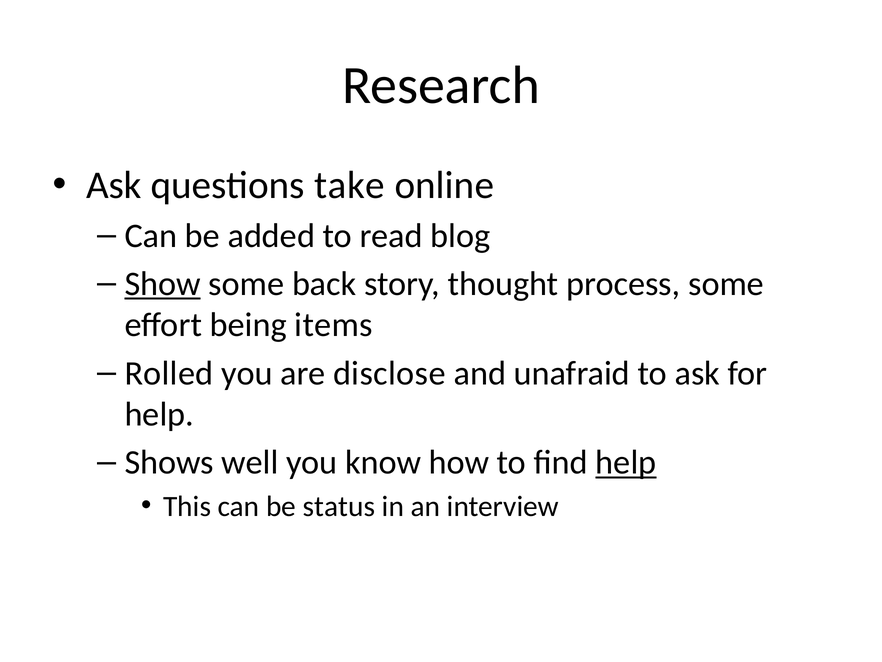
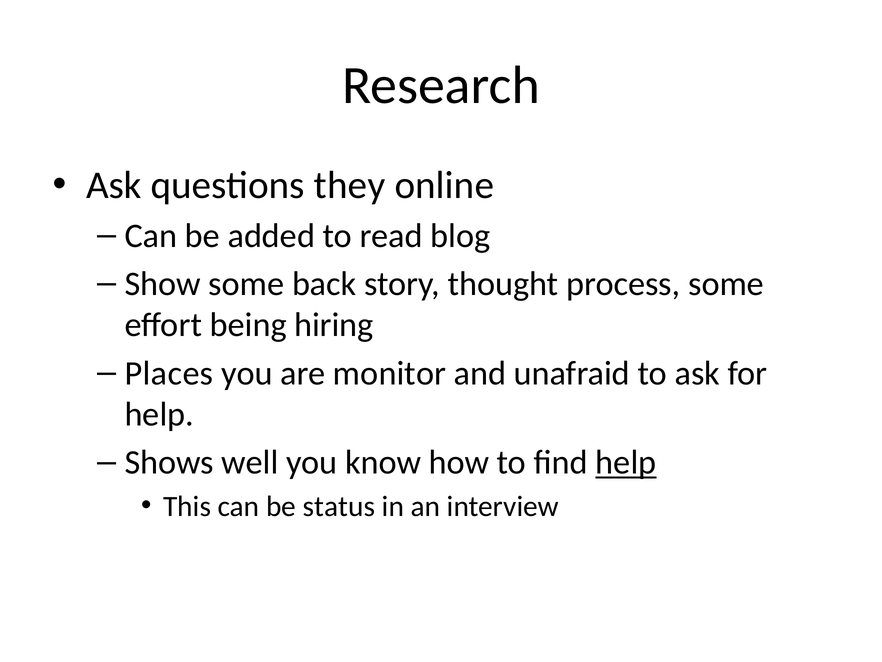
take: take -> they (350, 185)
Show underline: present -> none (163, 284)
items: items -> hiring (334, 325)
Rolled: Rolled -> Places (169, 373)
disclose: disclose -> monitor (390, 373)
